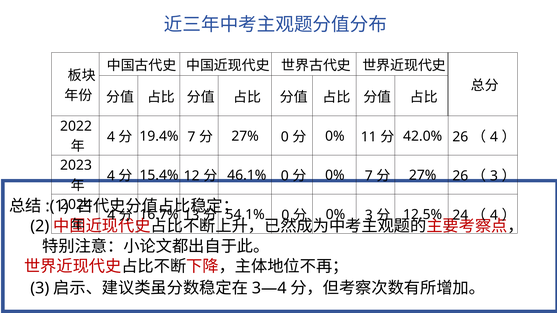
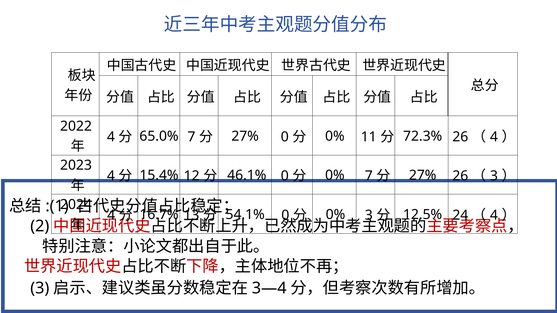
19.4%: 19.4% -> 65.0% (159, 136)
42.0%: 42.0% -> 72.3% (423, 136)
